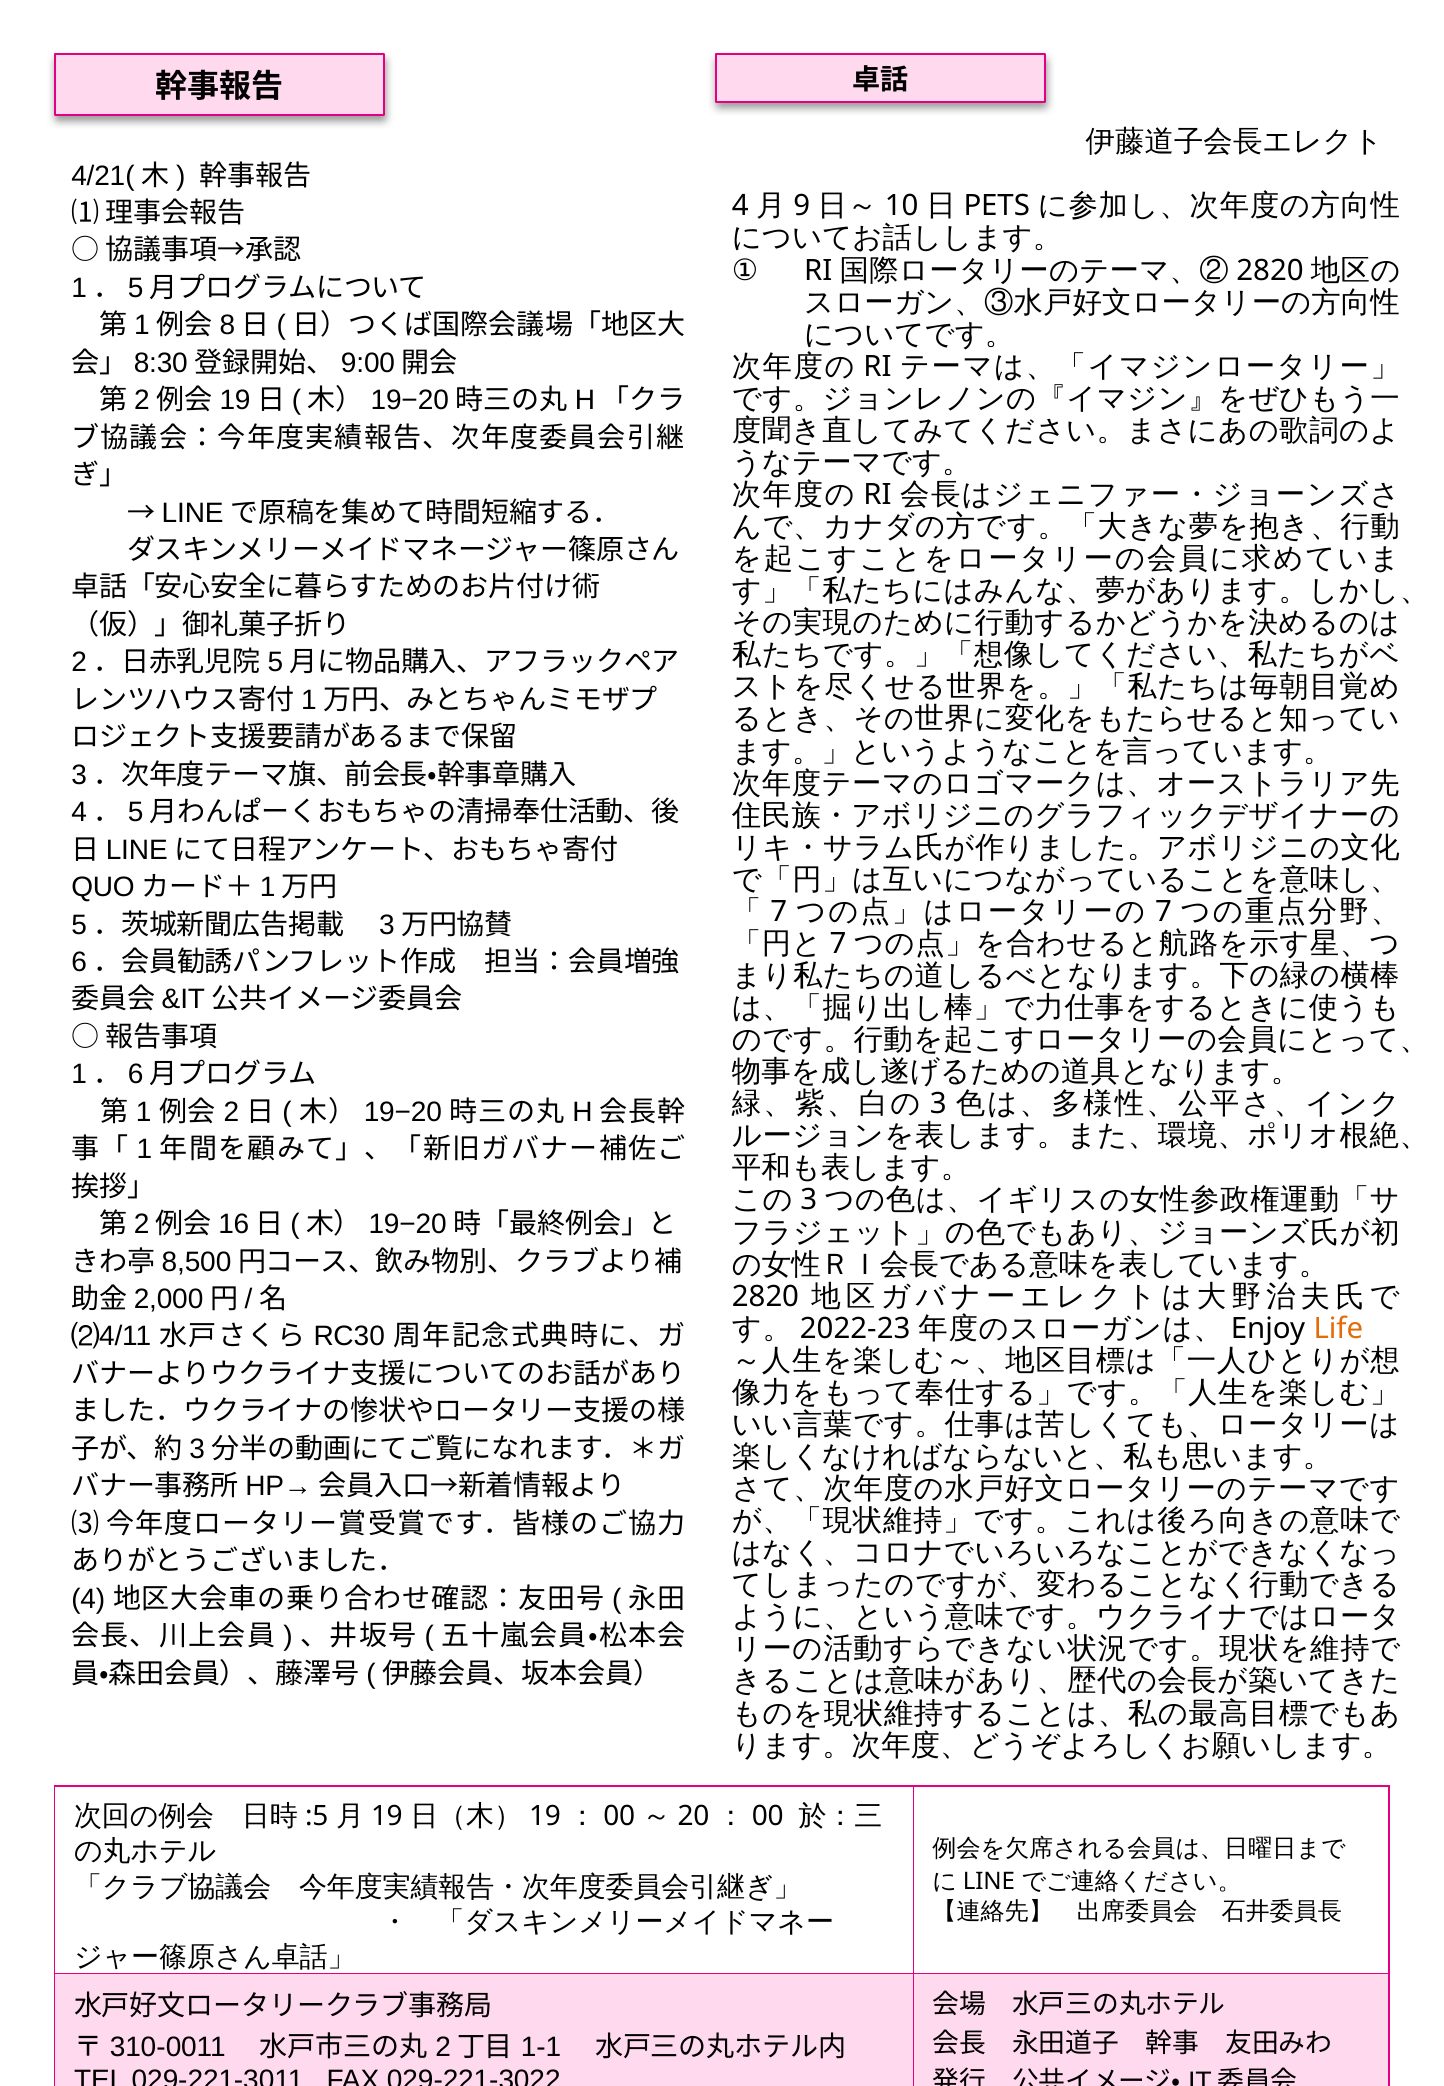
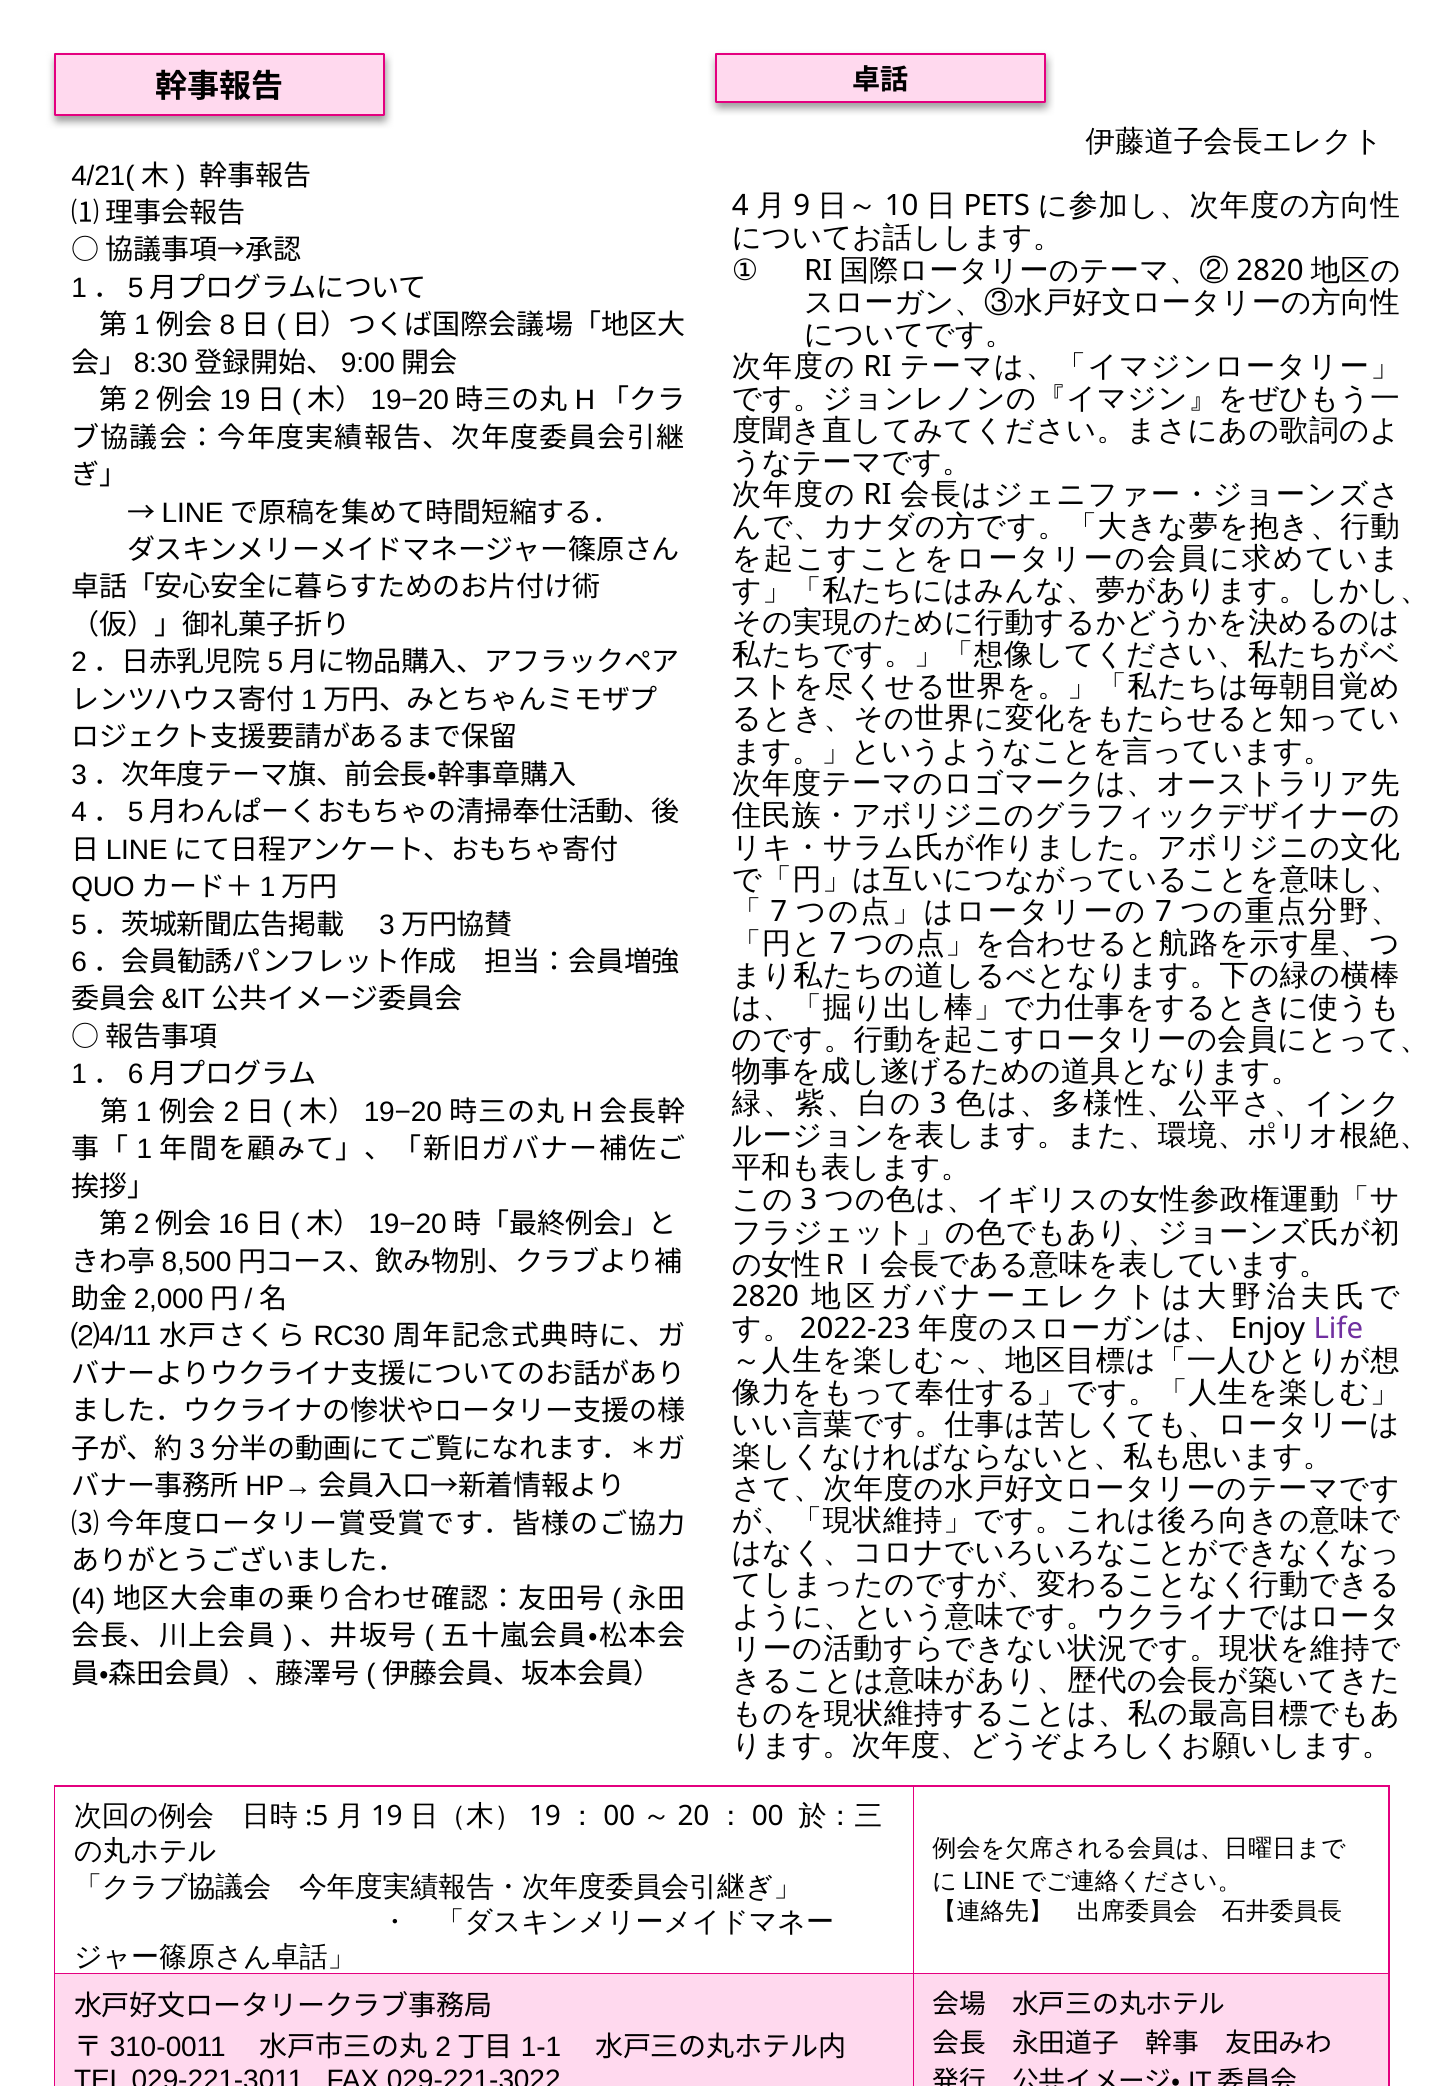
Life colour: orange -> purple (1338, 1328)
